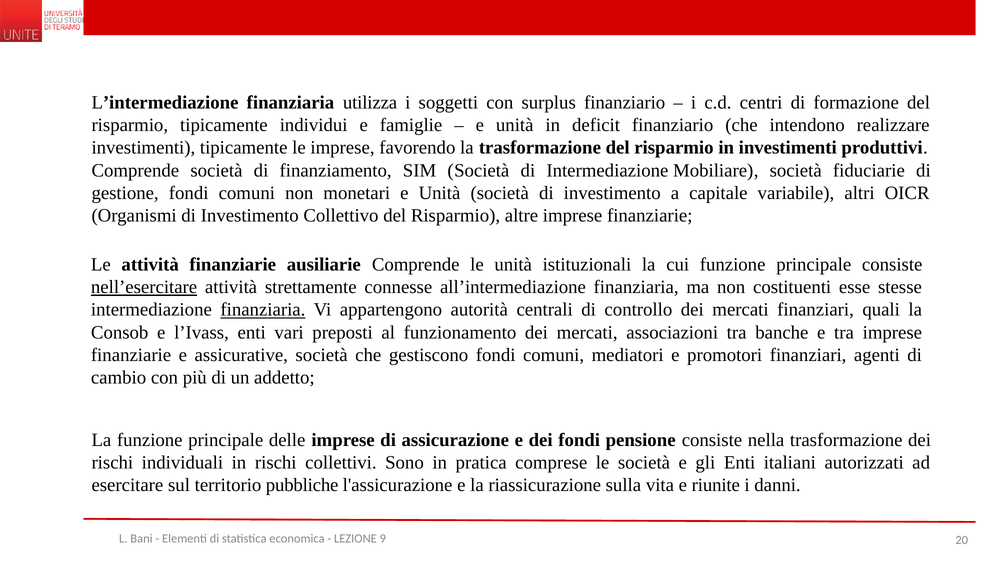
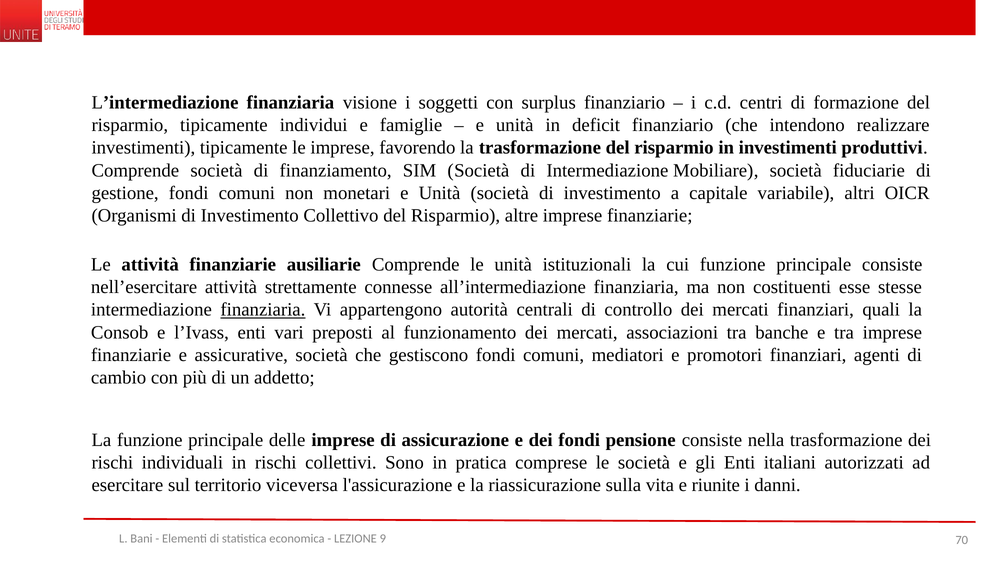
utilizza: utilizza -> visione (370, 103)
nell’esercitare underline: present -> none (144, 287)
pubbliche: pubbliche -> viceversa (302, 485)
20: 20 -> 70 (962, 540)
